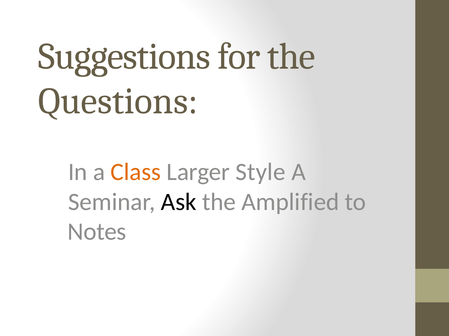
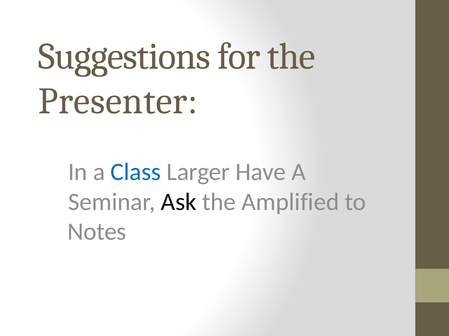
Questions: Questions -> Presenter (118, 101)
Class colour: orange -> blue (136, 172)
Style: Style -> Have (261, 172)
